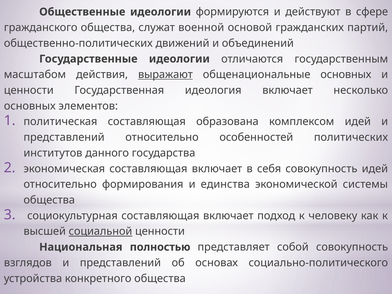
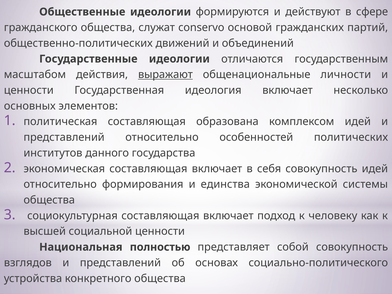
военной: военной -> conservo (201, 28)
общенациональные основных: основных -> личности (346, 75)
социальной underline: present -> none (100, 231)
